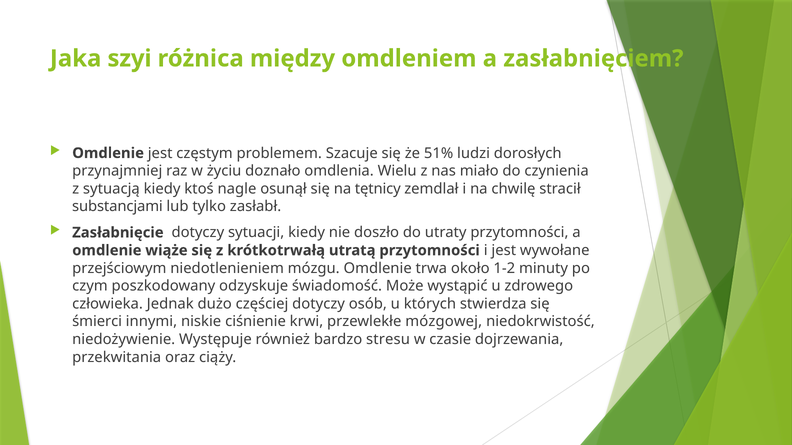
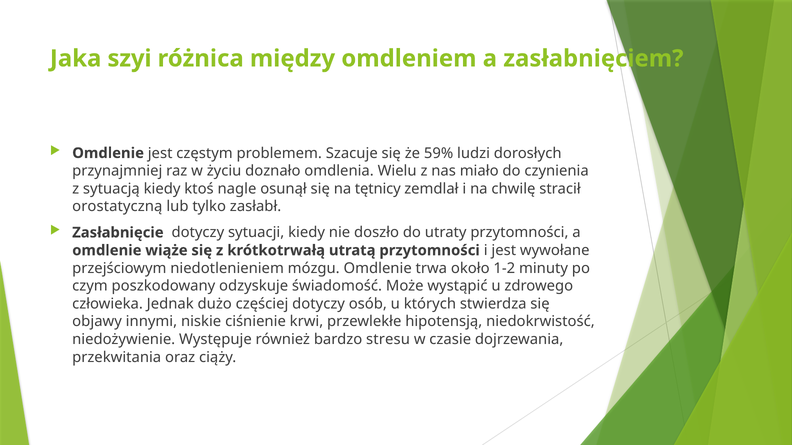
51%: 51% -> 59% (439, 153)
substancjami: substancjami -> orostatyczną (117, 207)
śmierci: śmierci -> objawy (97, 322)
mózgowej: mózgowej -> hipotensją (444, 322)
